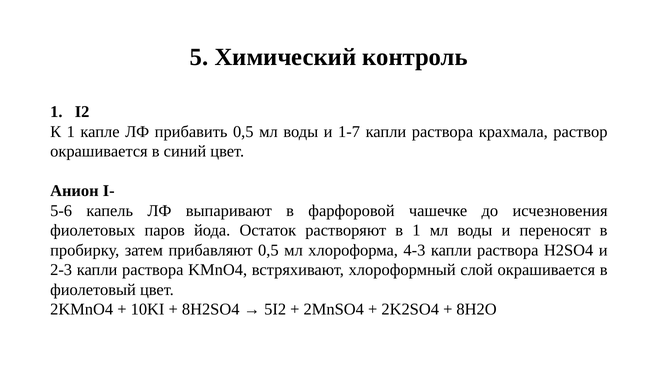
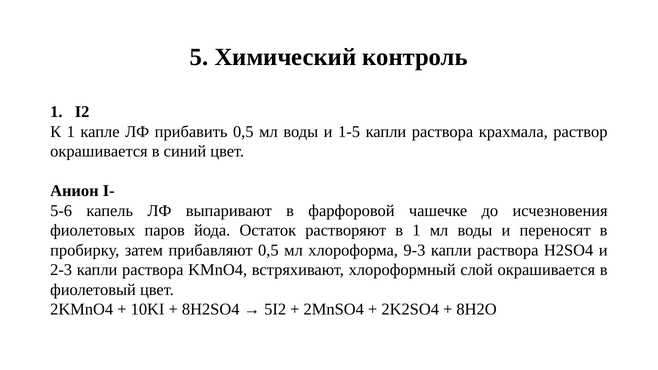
1-7: 1-7 -> 1-5 (349, 132)
4-3: 4-3 -> 9-3 (414, 250)
